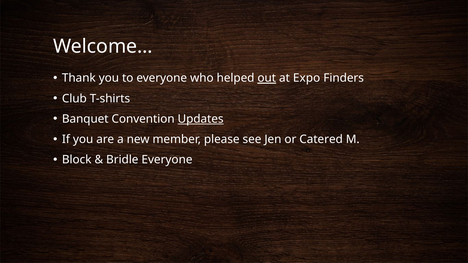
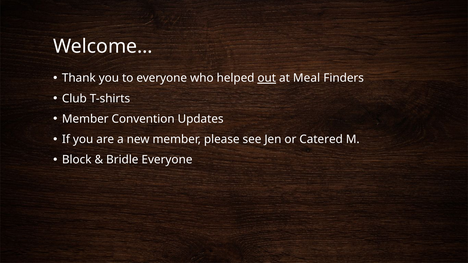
Expo: Expo -> Meal (307, 78)
Banquet: Banquet -> Member (85, 119)
Updates underline: present -> none (201, 119)
